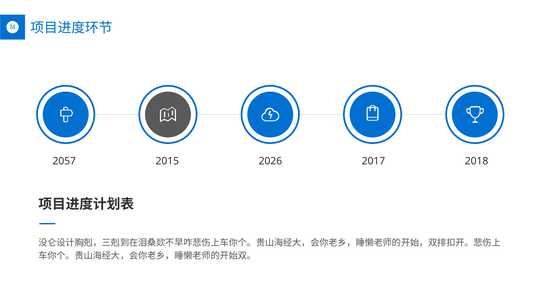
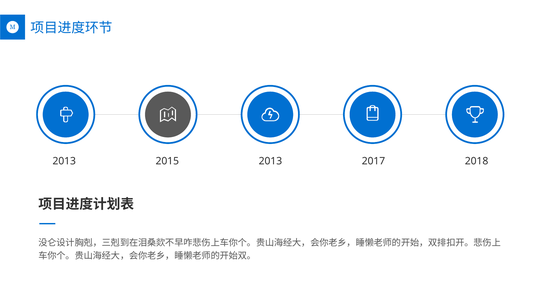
2057: 2057 -> 2013 (64, 161)
2026: 2026 -> 2013 (270, 161)
